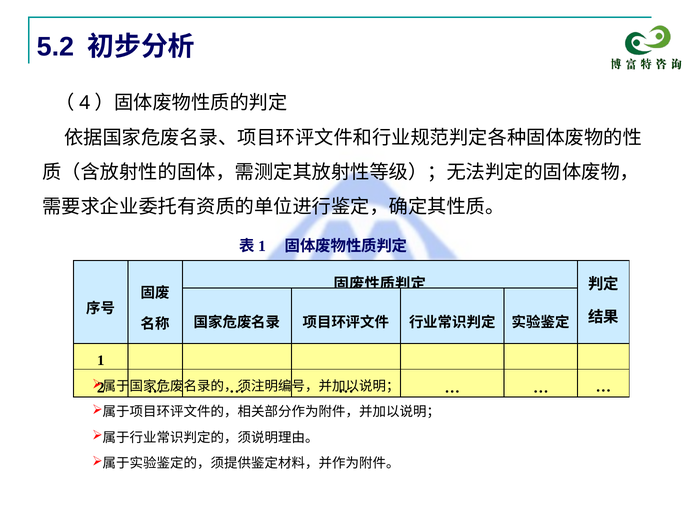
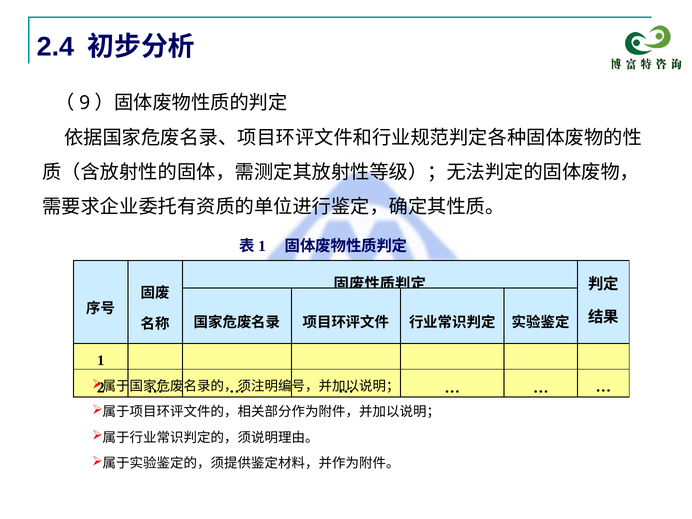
5.2: 5.2 -> 2.4 (55, 47)
4: 4 -> 9 (85, 103)
